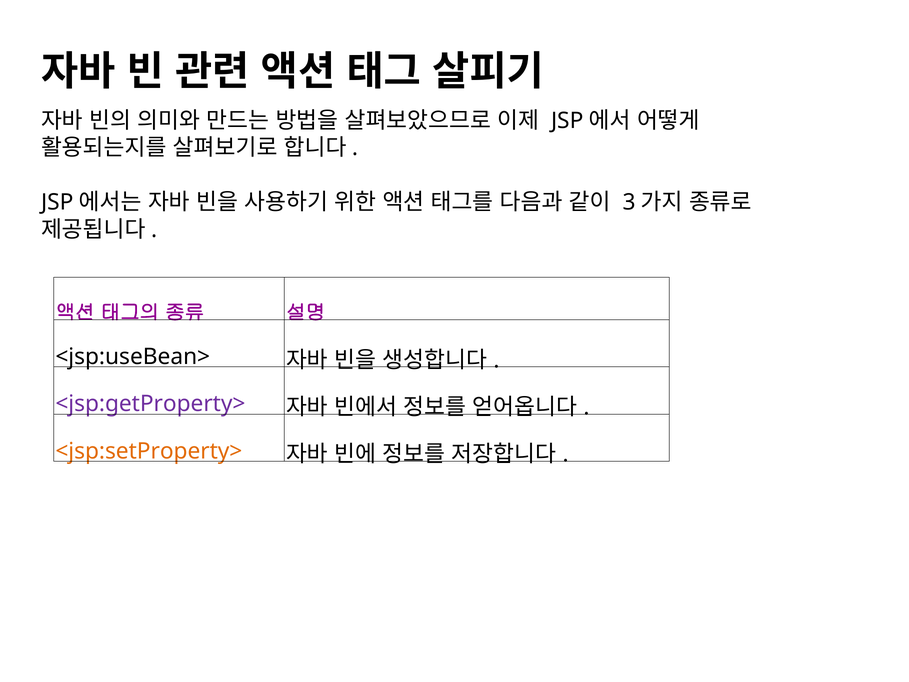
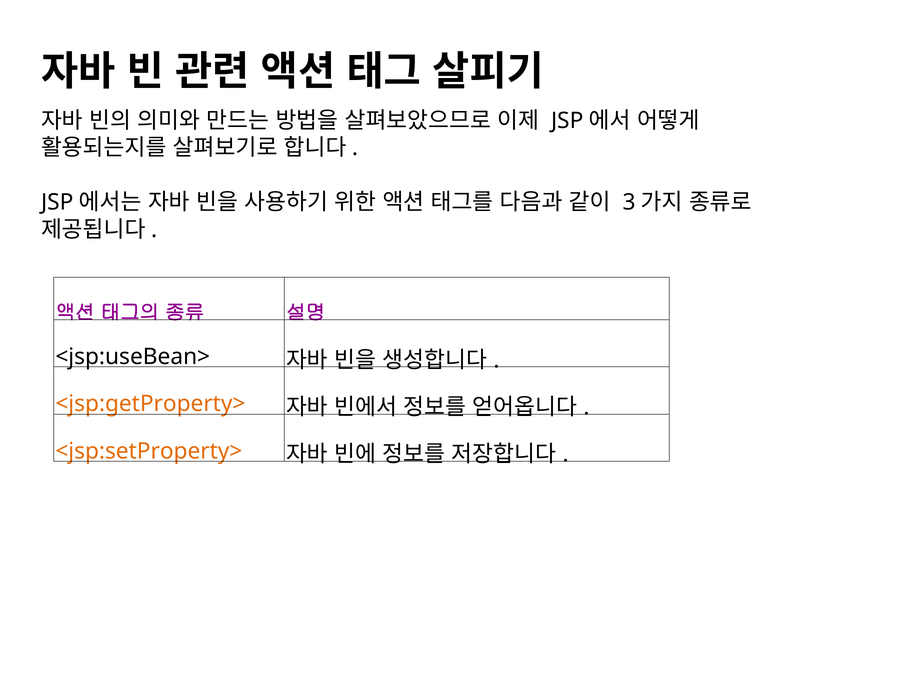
<jsp:getProperty> colour: purple -> orange (150, 404)
